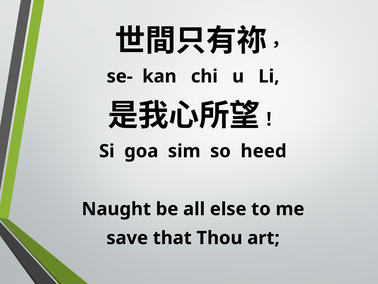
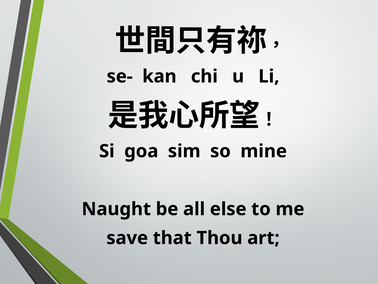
heed: heed -> mine (264, 151)
